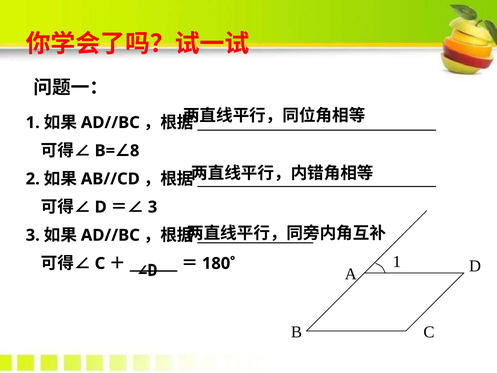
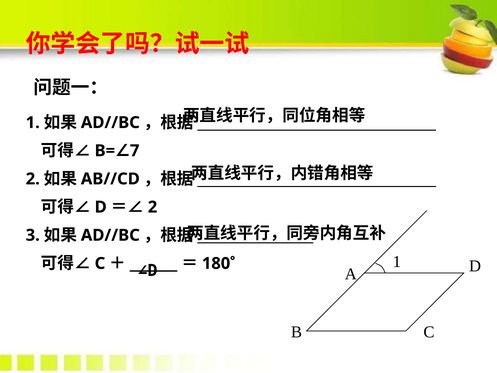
8: 8 -> 7 (135, 151)
3: 3 -> 2 (153, 207)
